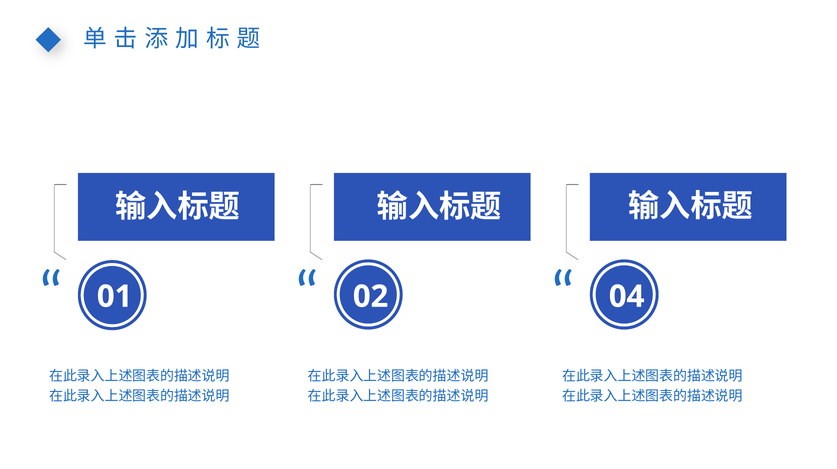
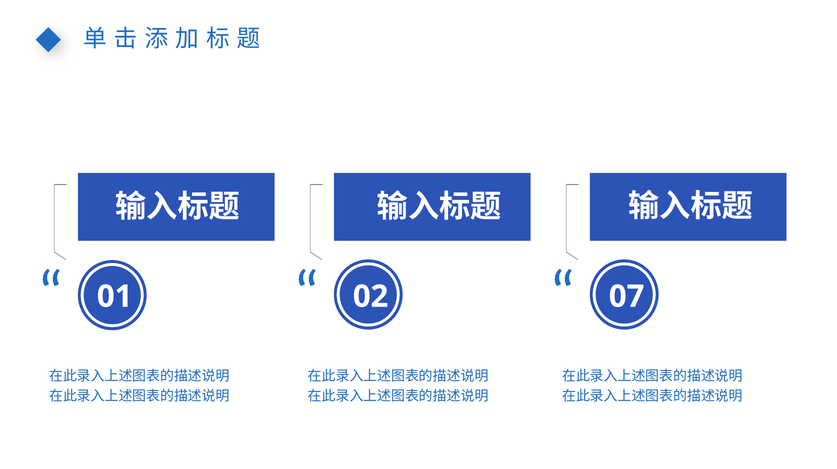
04: 04 -> 07 (627, 296)
